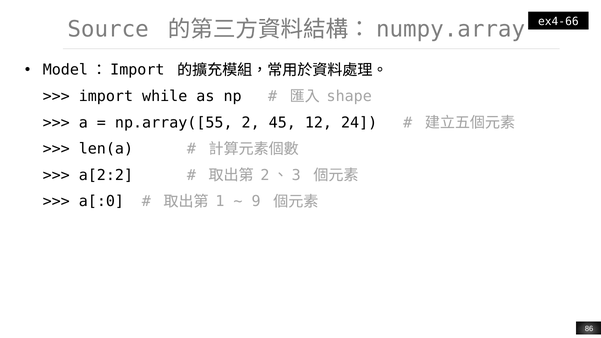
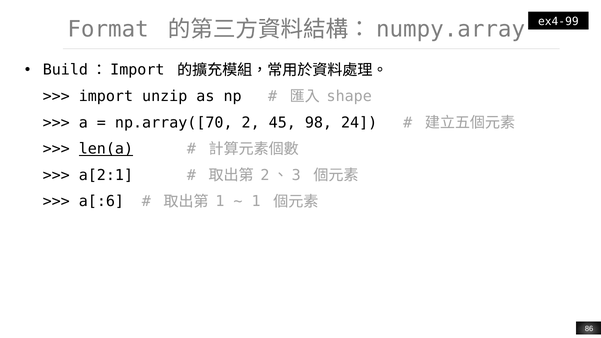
ex4-66: ex4-66 -> ex4-99 (558, 21)
Source: Source -> Format (108, 29)
Model: Model -> Build (65, 70)
while: while -> unzip (165, 96)
np.array([55: np.array([55 -> np.array([70 (174, 123)
12: 12 -> 98 (318, 123)
len(a underline: none -> present (106, 149)
a[2:2: a[2:2 -> a[2:1 (106, 175)
a[:0: a[:0 -> a[:6 (101, 201)
9: 9 -> 1 (256, 201)
